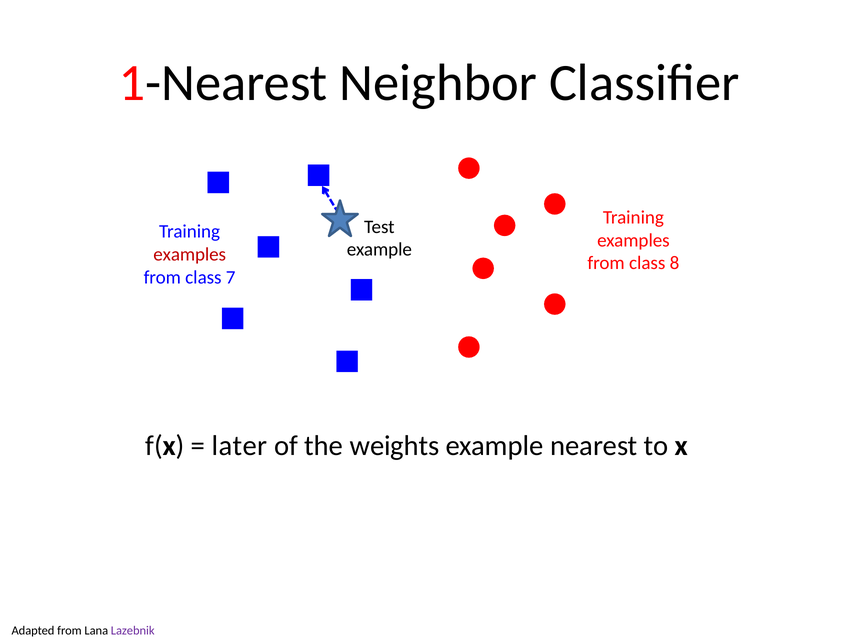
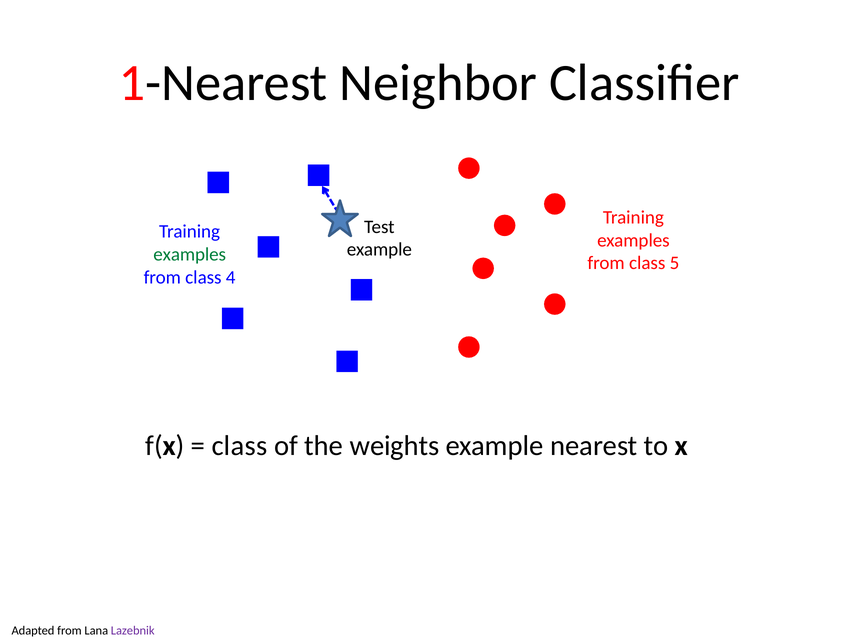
examples colour: red -> green (190, 255)
8: 8 -> 5 (674, 263)
7: 7 -> 4 (231, 278)
later: later -> class (239, 446)
